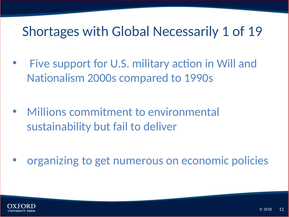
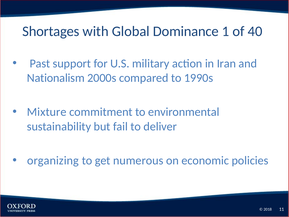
Necessarily: Necessarily -> Dominance (186, 31)
19: 19 -> 40 (255, 31)
Five: Five -> Past (40, 63)
Will: Will -> Iran (226, 63)
Millions: Millions -> Mixture (47, 112)
